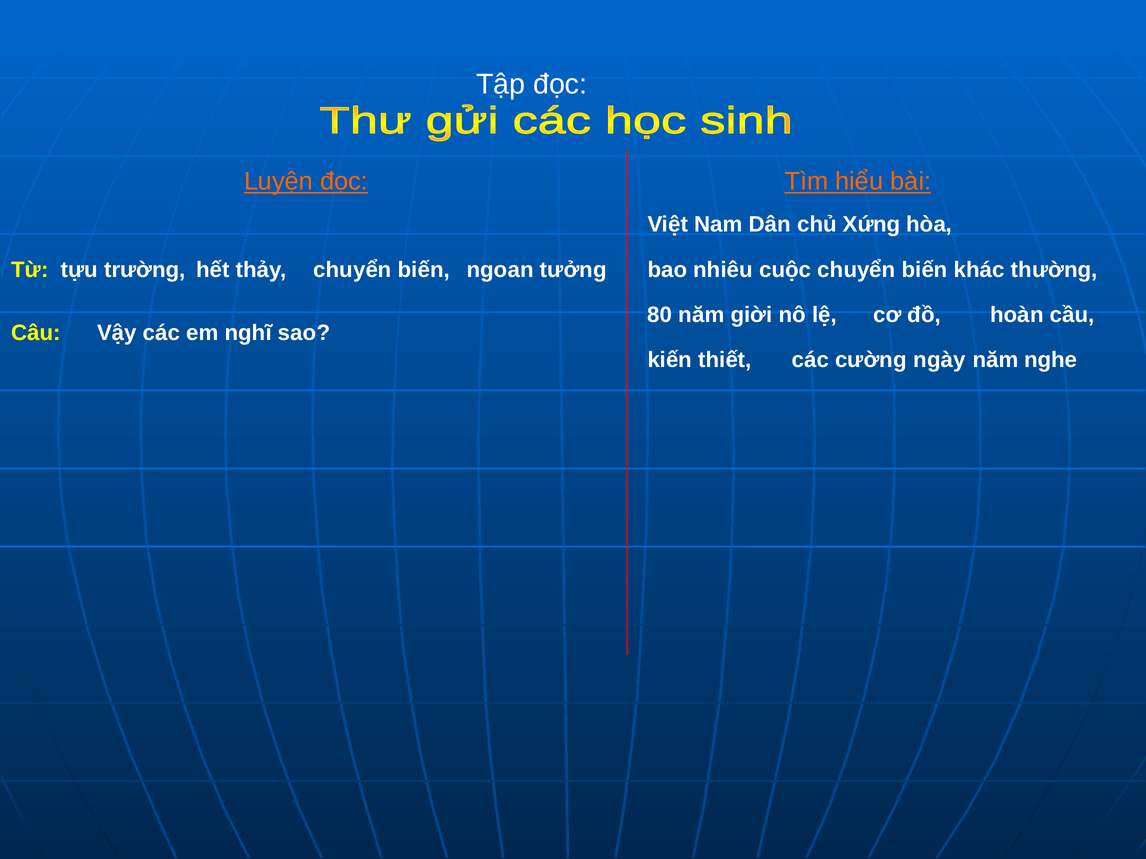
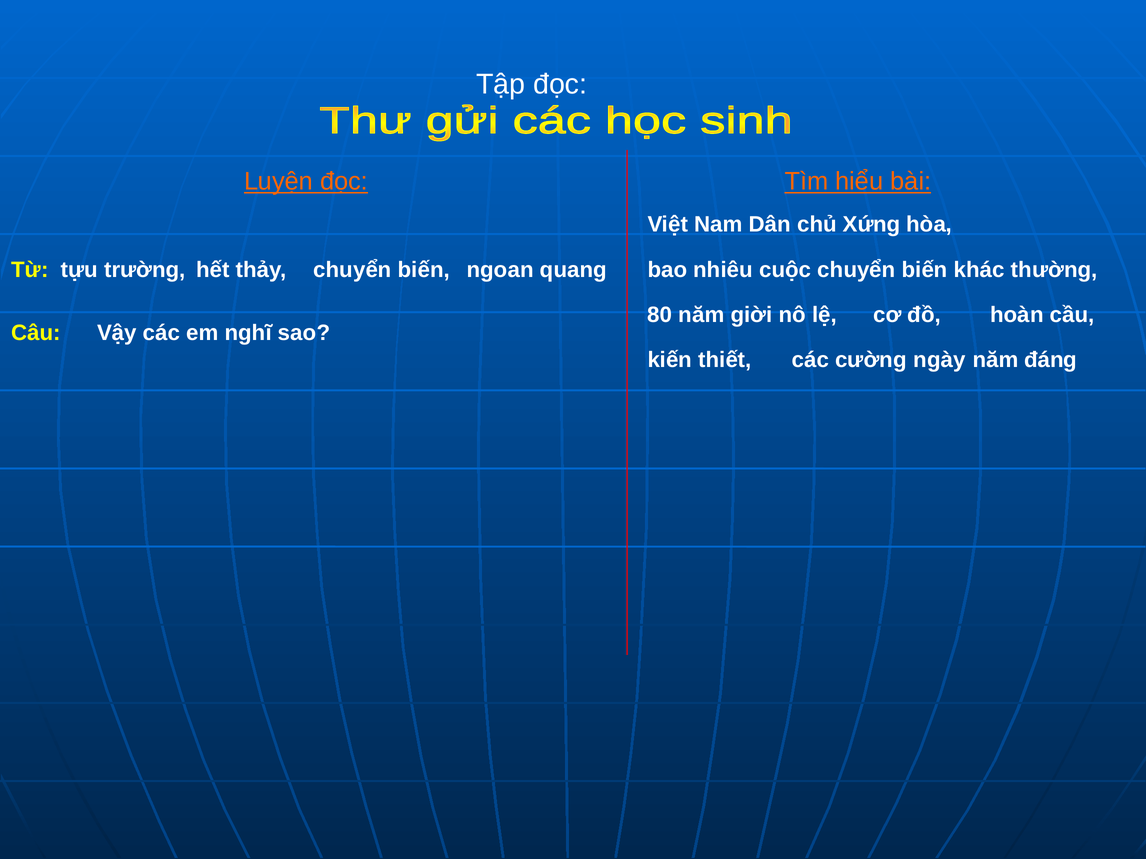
tưởng: tưởng -> quang (573, 270)
nghe: nghe -> đáng (1051, 360)
